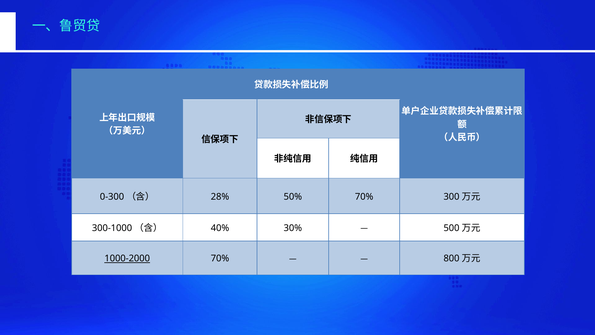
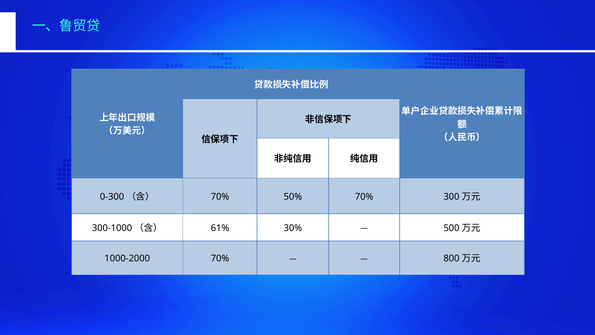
28%: 28% -> 70% (220, 197)
40%: 40% -> 61% (220, 228)
1000-2000 underline: present -> none (127, 258)
